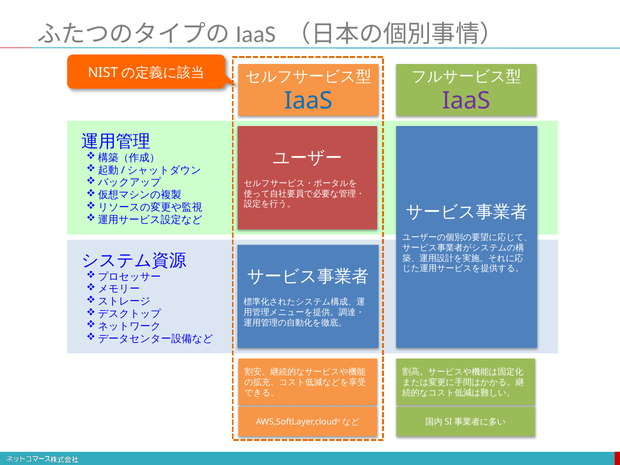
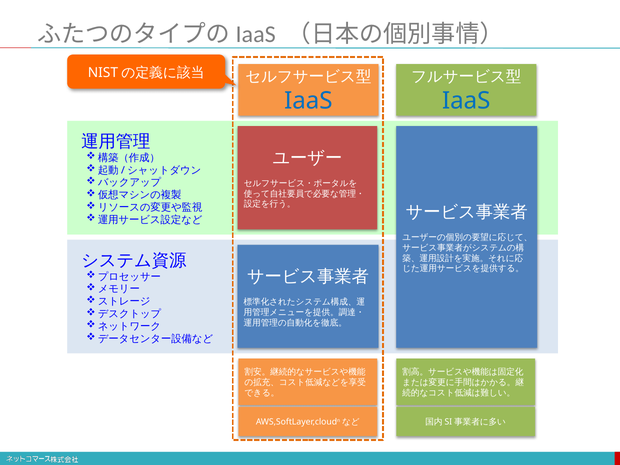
IaaS colour: purple -> blue (466, 101)
